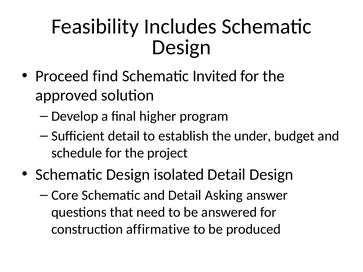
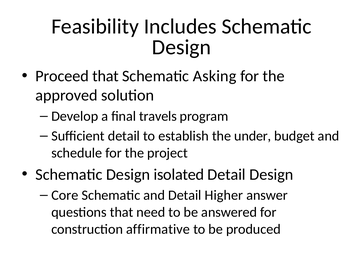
Proceed find: find -> that (106, 76)
Invited: Invited -> Asking (215, 76)
higher: higher -> travels (158, 116)
Asking: Asking -> Higher (224, 195)
